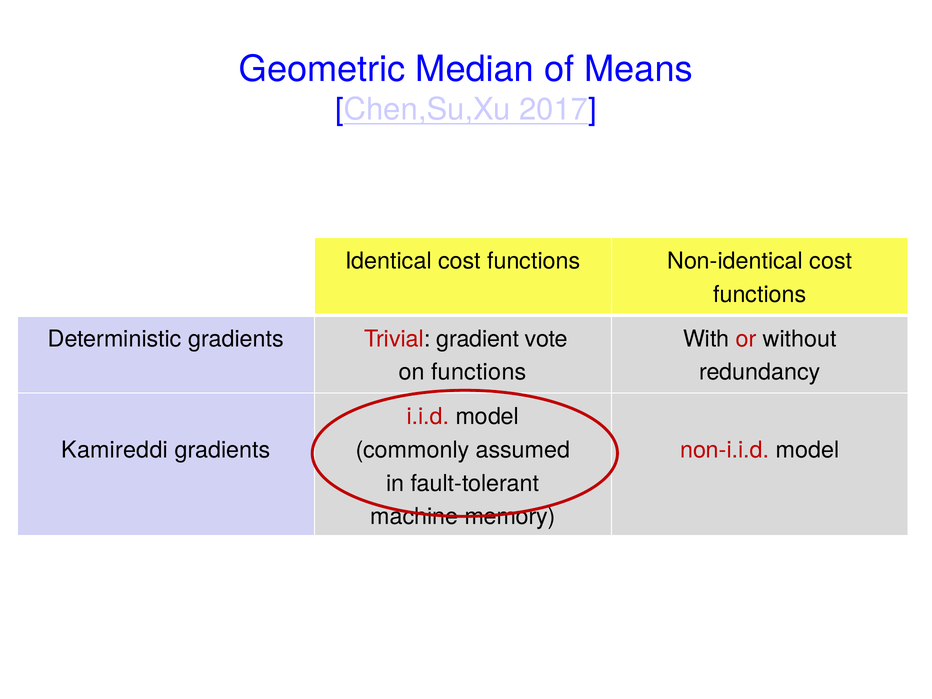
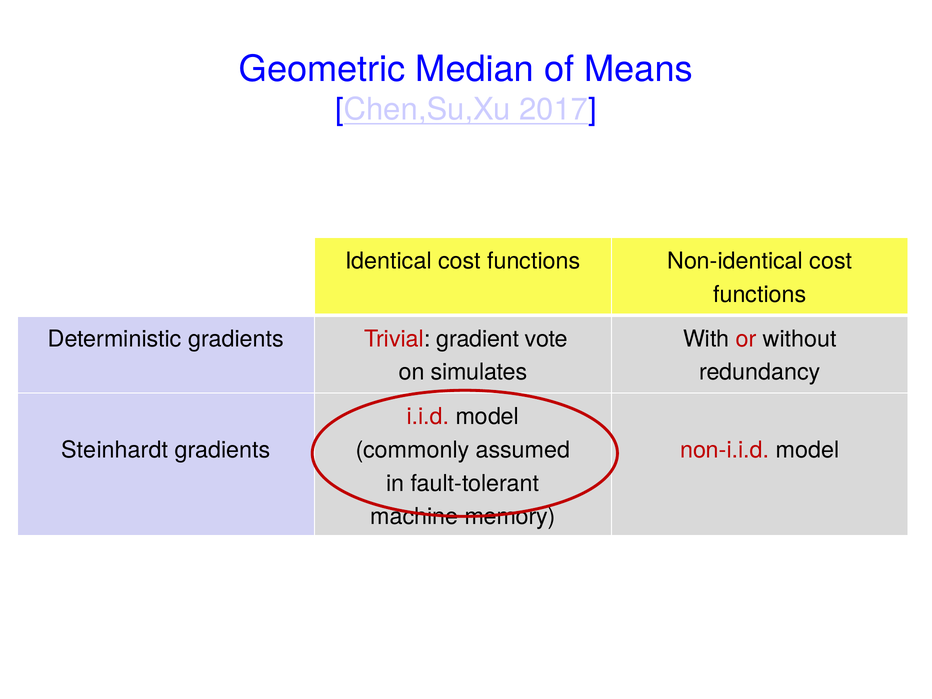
on functions: functions -> simulates (479, 372)
Kamireddi: Kamireddi -> Steinhardt (115, 450)
